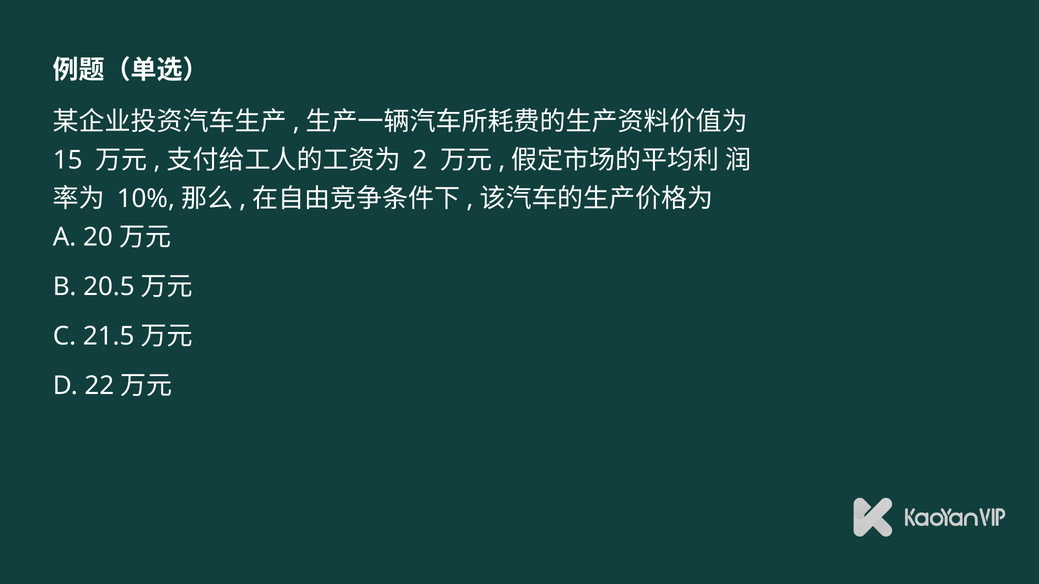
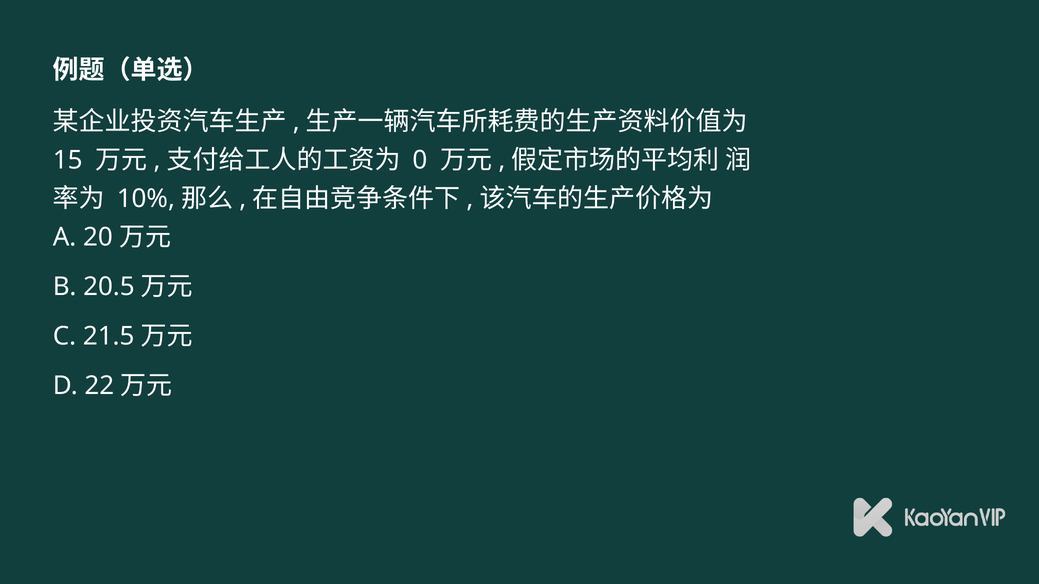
2: 2 -> 0 (420, 160)
